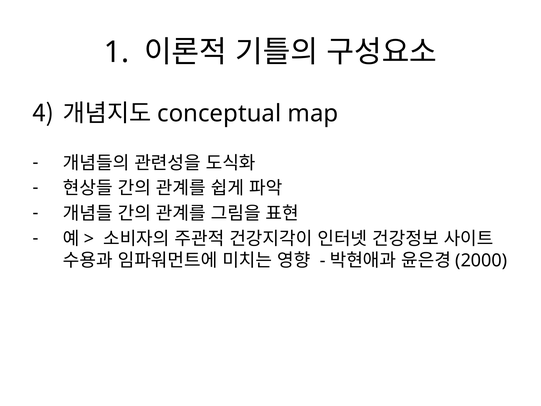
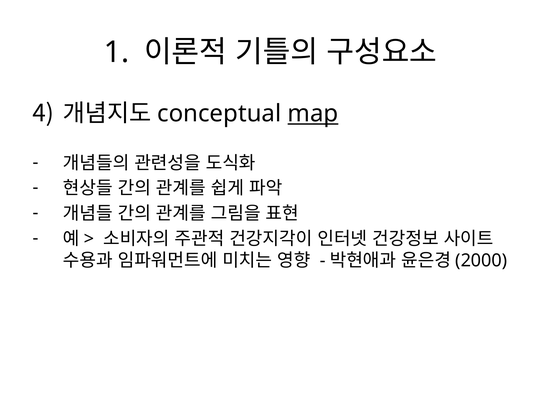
map underline: none -> present (313, 113)
